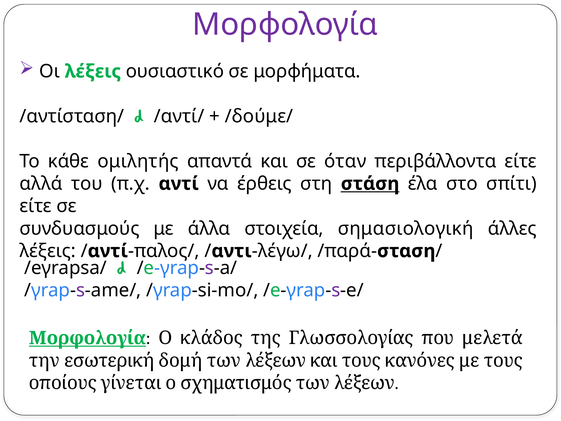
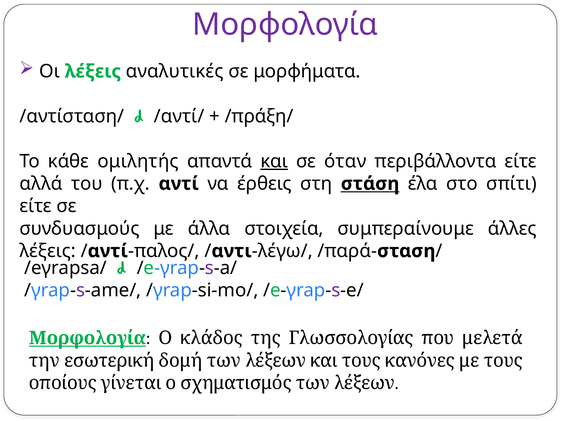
ουσιαστικό: ουσιαστικό -> αναλυτικές (175, 71)
/δούμε/: /δούμε/ -> /πράξη/ (259, 116)
και underline: none -> present (274, 161)
σημασιολογική: σημασιολογική -> συμπεραίνουμε (406, 228)
